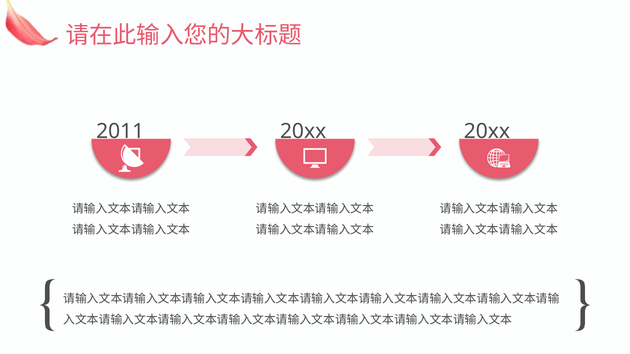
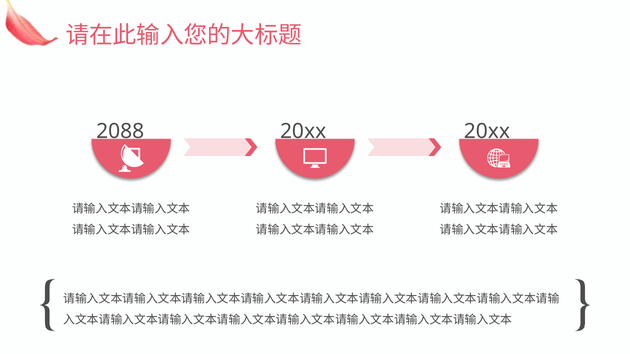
2011: 2011 -> 2088 (120, 132)
